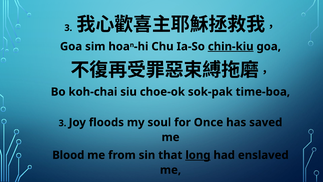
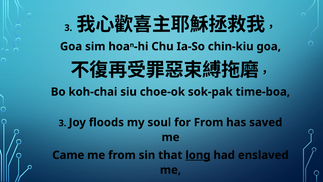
chin-kiu underline: present -> none (231, 46)
for Once: Once -> From (209, 122)
Blood: Blood -> Came (68, 155)
